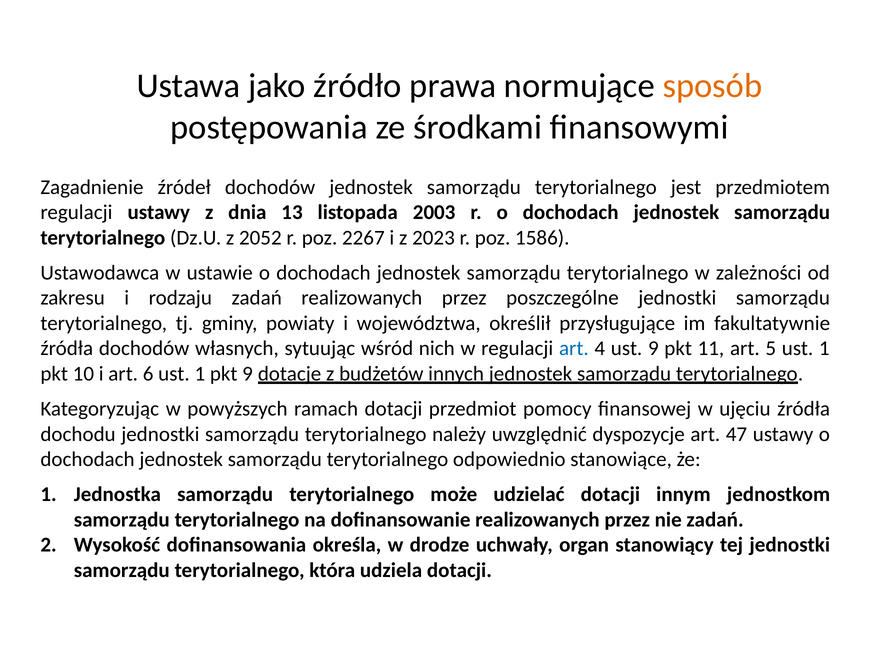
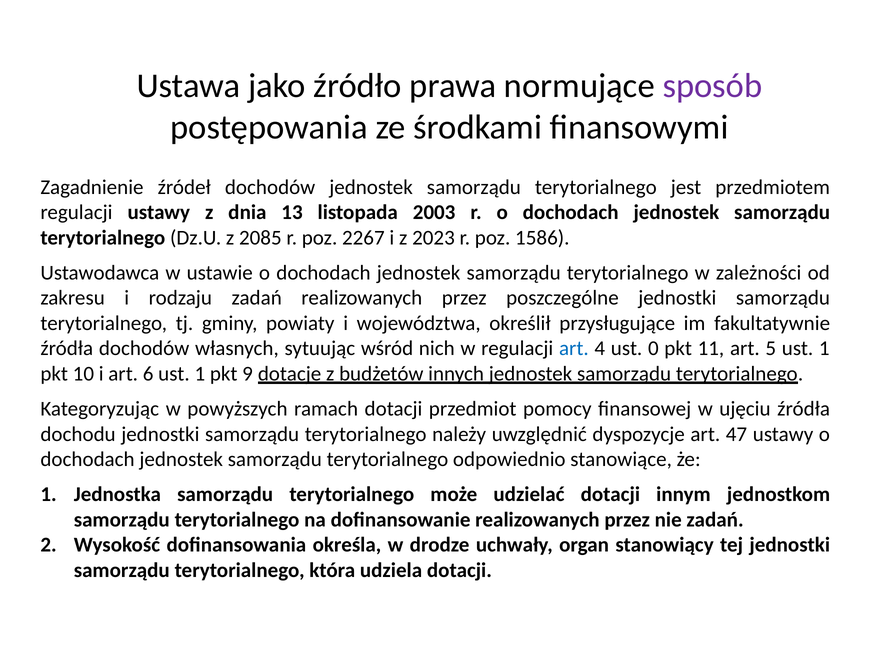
sposób colour: orange -> purple (712, 86)
2052: 2052 -> 2085 (260, 237)
ust 9: 9 -> 0 (653, 348)
